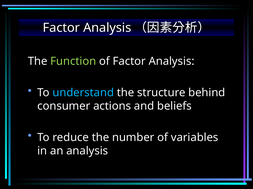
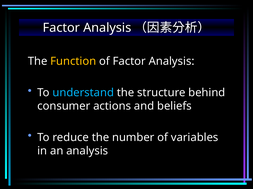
Function colour: light green -> yellow (73, 62)
